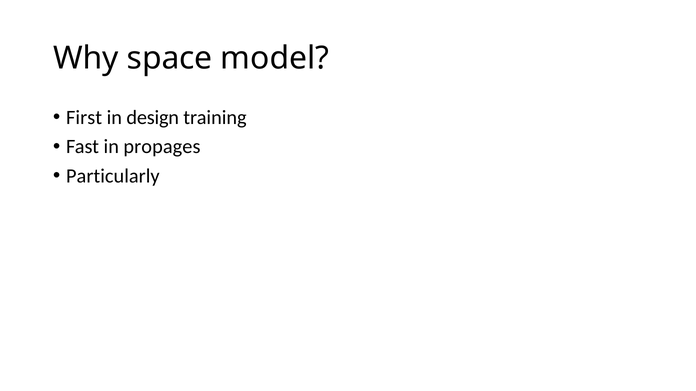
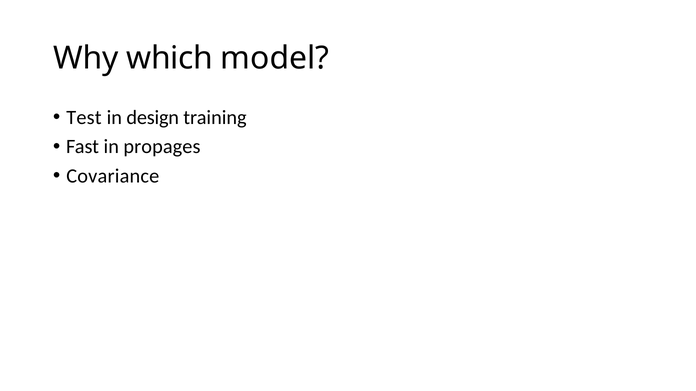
space: space -> which (170, 58)
First: First -> Test (84, 118)
Particularly: Particularly -> Covariance (113, 176)
